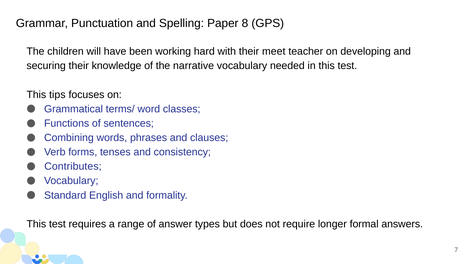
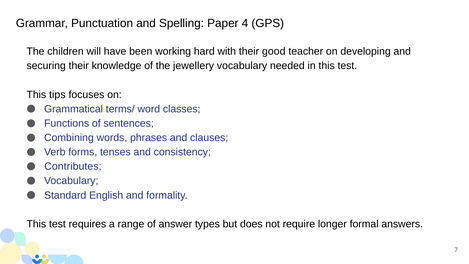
8: 8 -> 4 (245, 23)
meet: meet -> good (274, 51)
narrative: narrative -> jewellery (194, 66)
